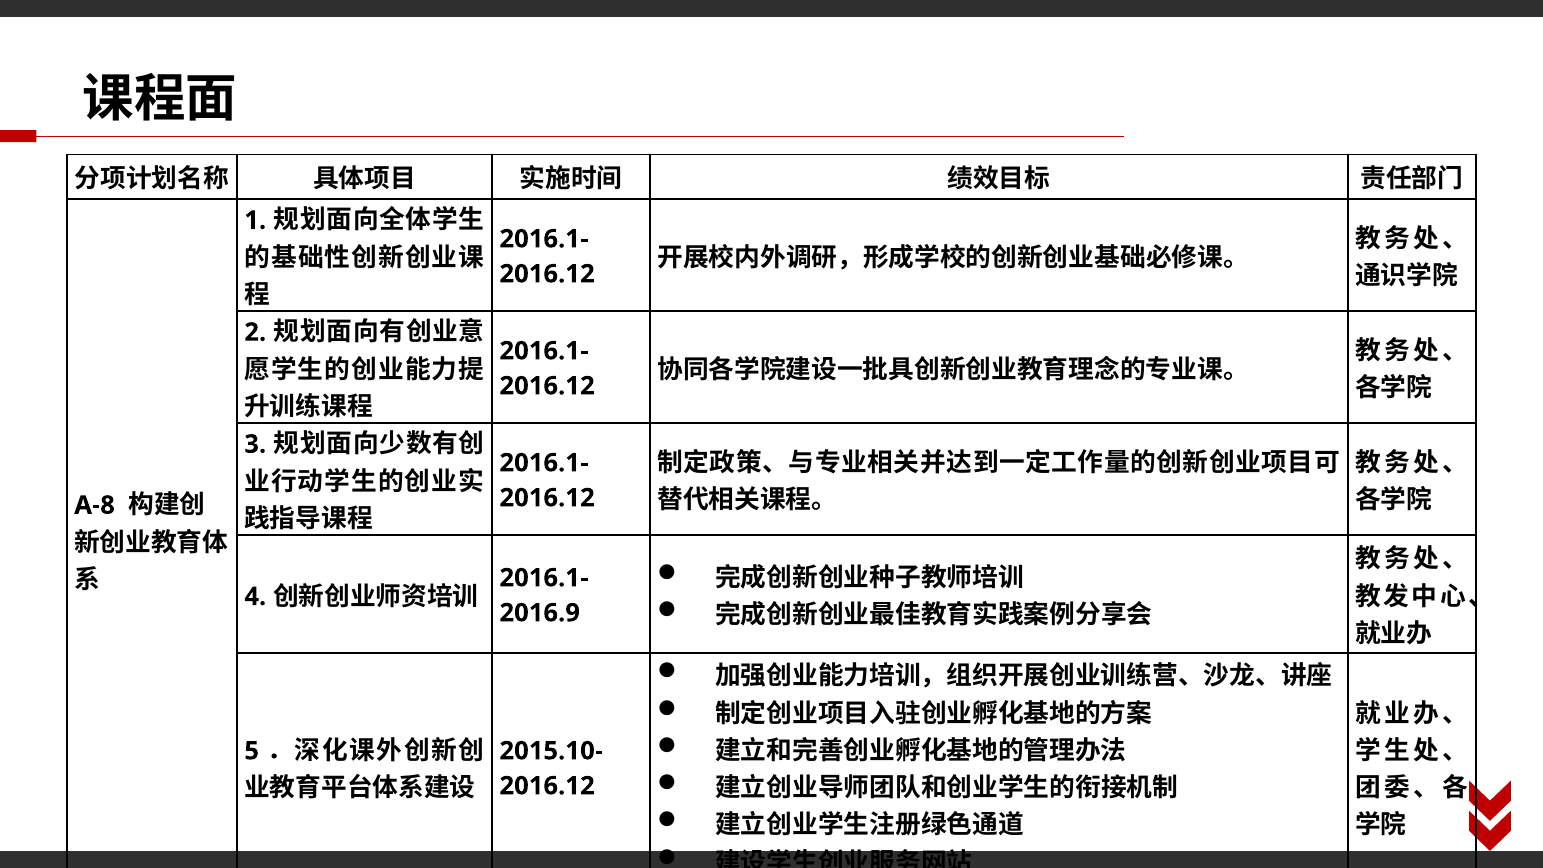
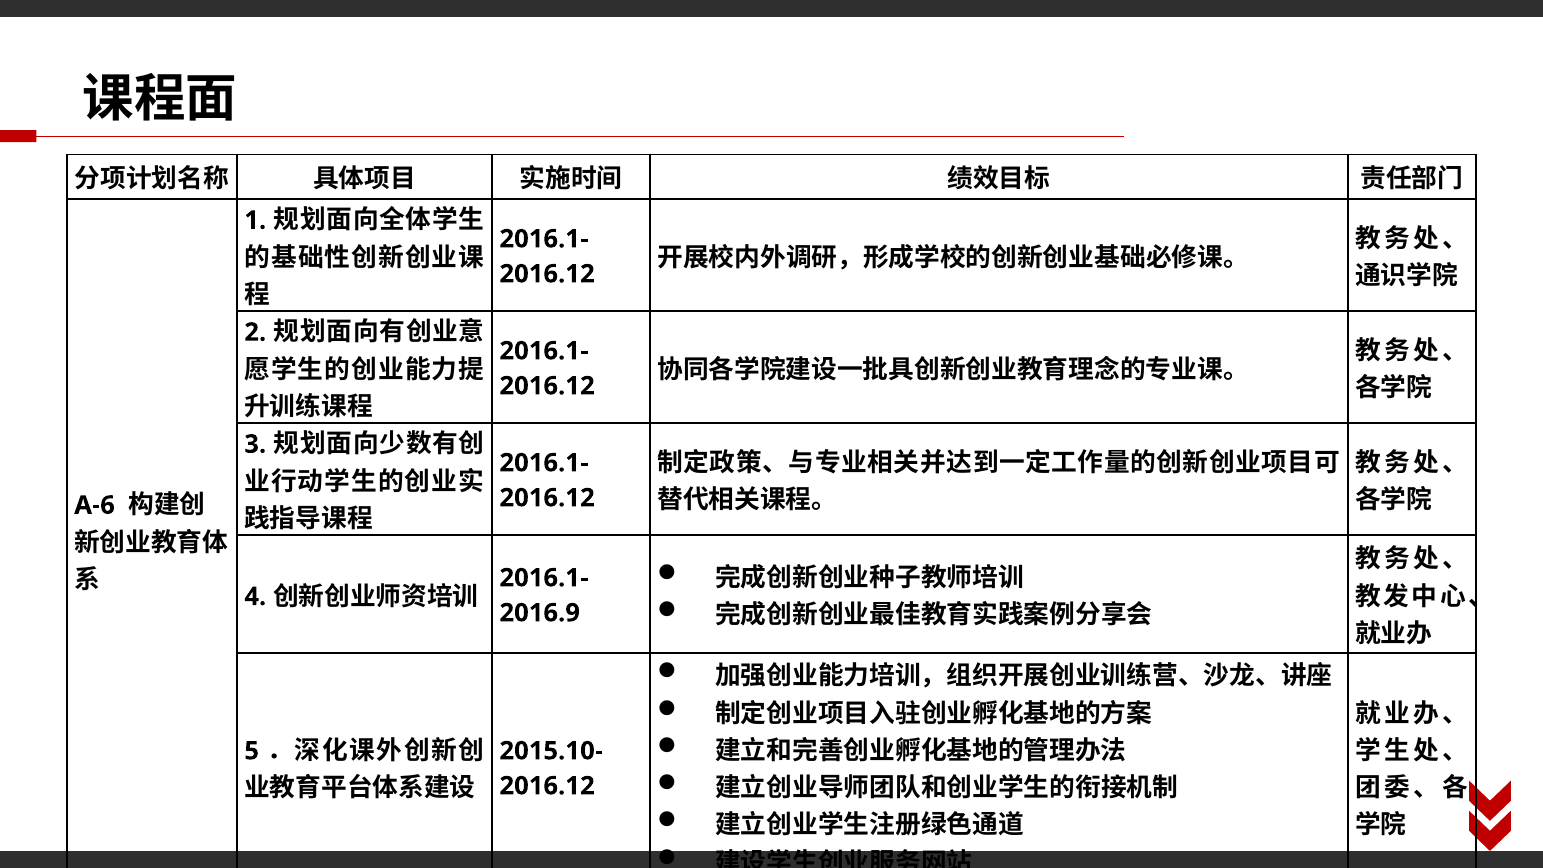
A-8: A-8 -> A-6 (95, 505)
